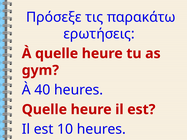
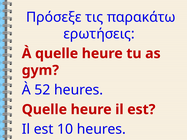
40: 40 -> 52 (42, 90)
